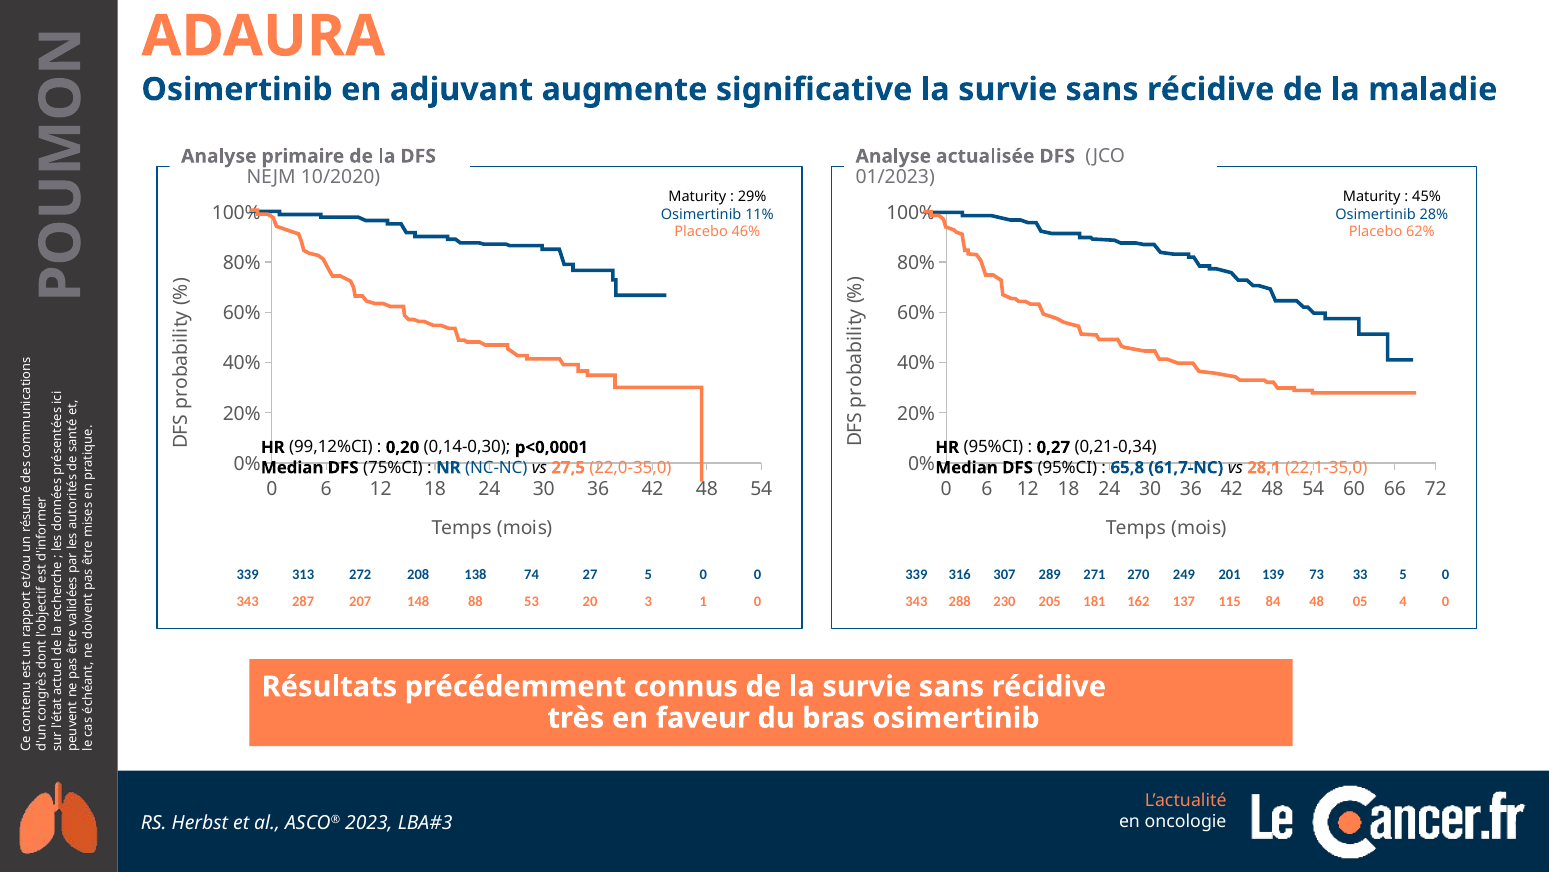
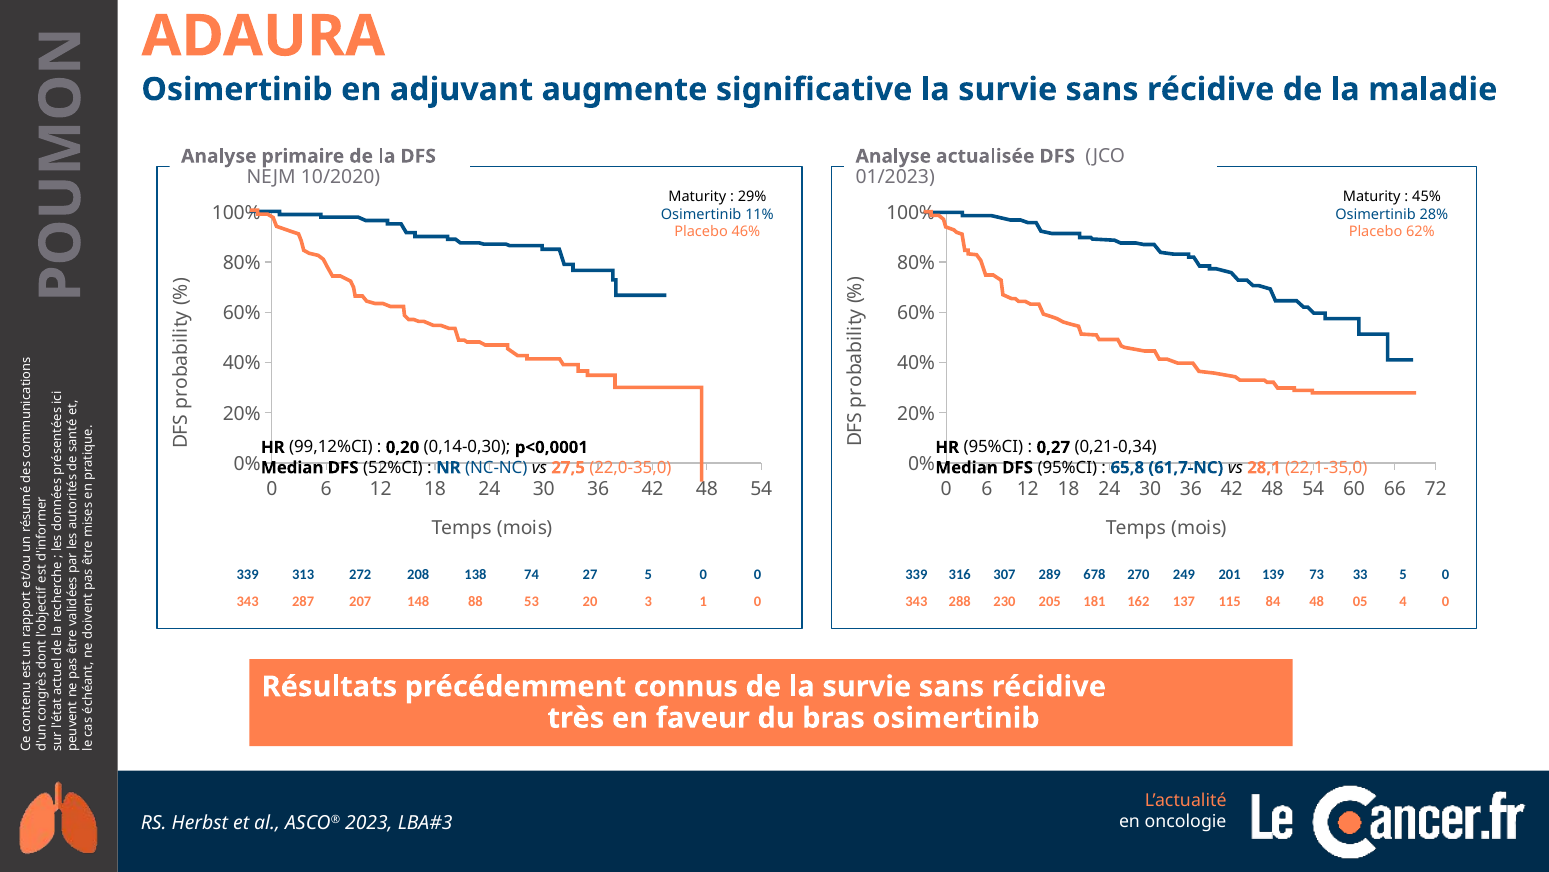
75%CI: 75%CI -> 52%CI (393, 467)
271: 271 -> 678 (1094, 574)
